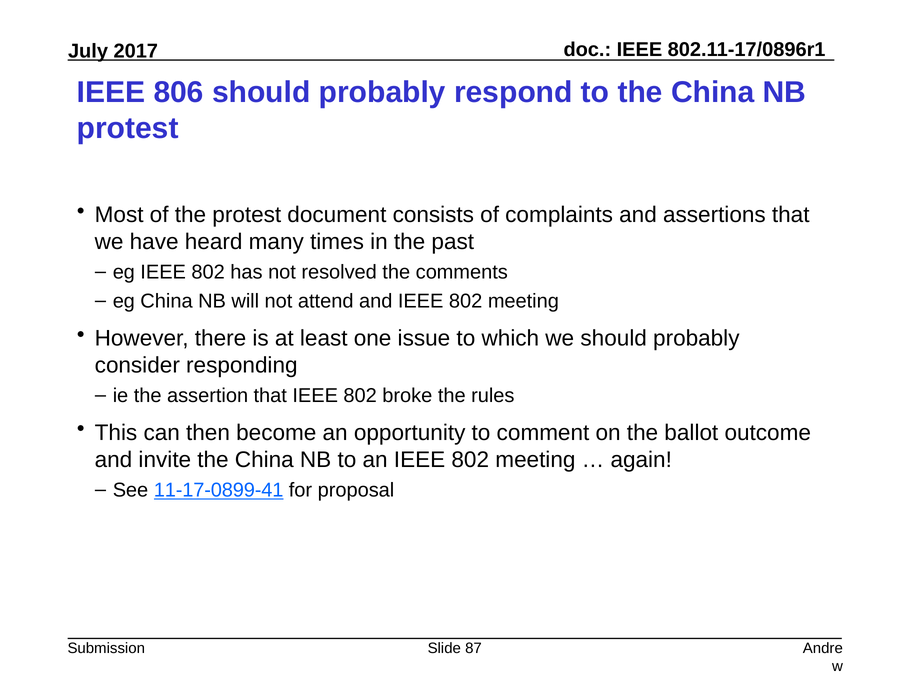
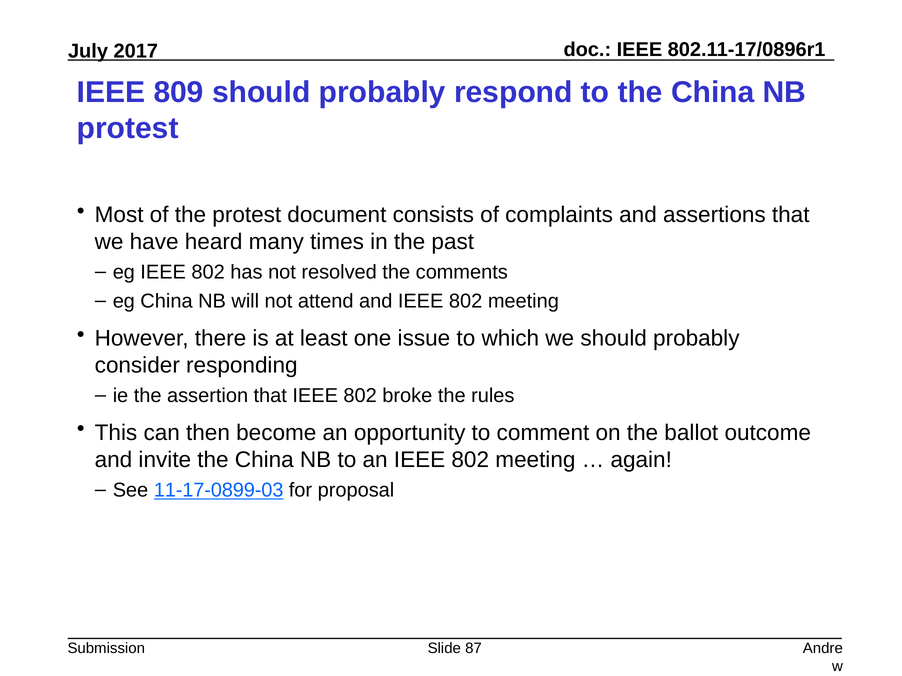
806: 806 -> 809 (179, 92)
11-17-0899-41: 11-17-0899-41 -> 11-17-0899-03 (219, 490)
